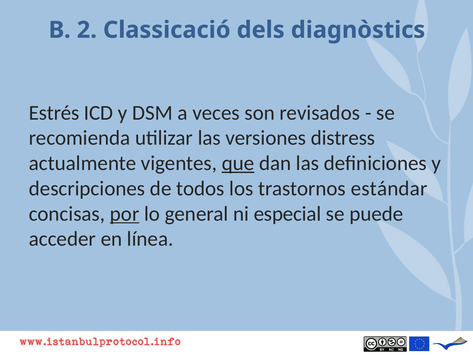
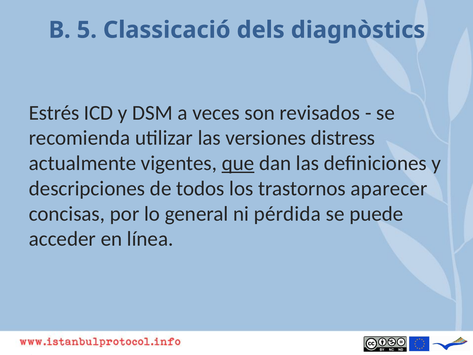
2: 2 -> 5 (87, 30)
estándar: estándar -> aparecer (389, 188)
por underline: present -> none (125, 214)
especial: especial -> pérdida (287, 214)
